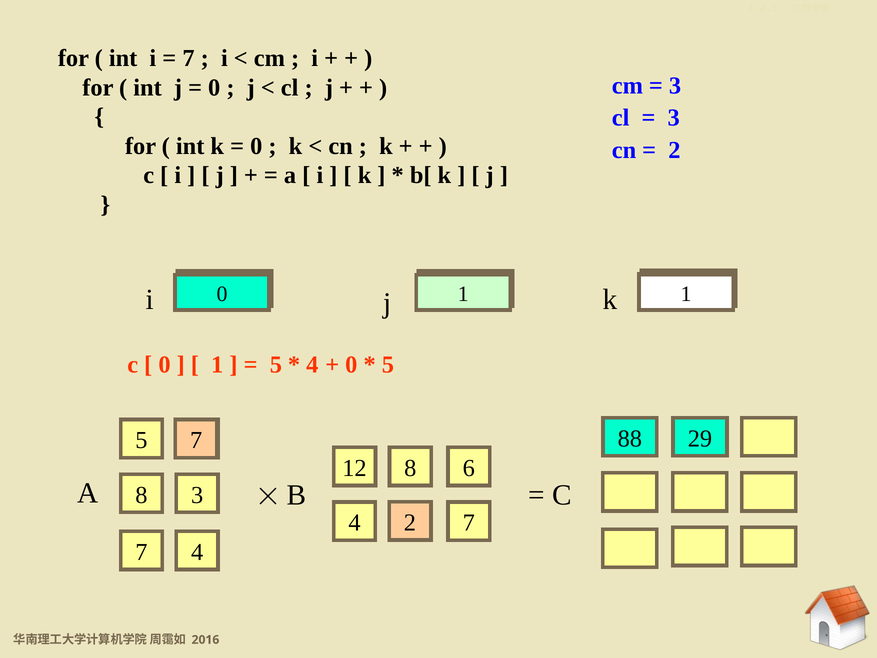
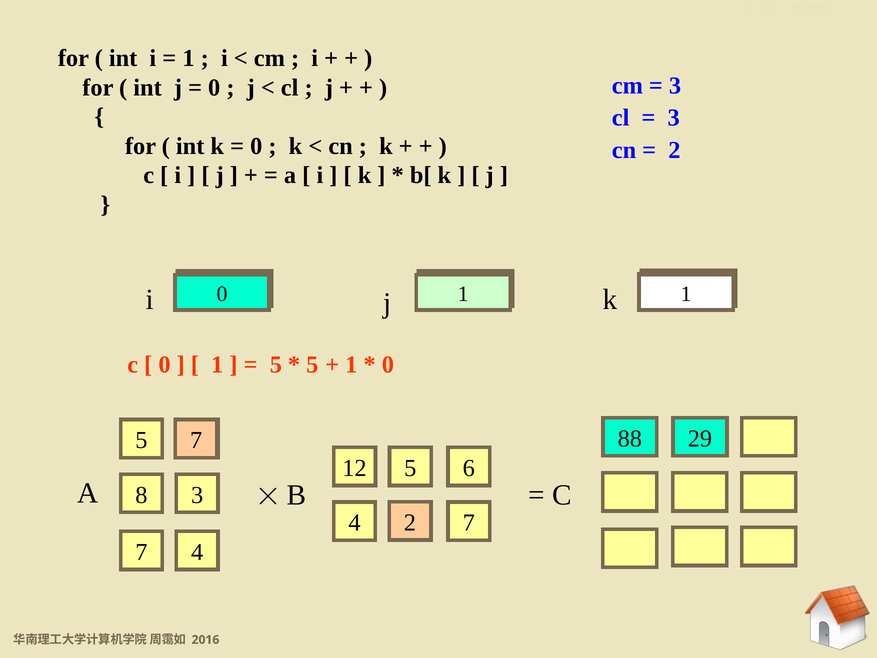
7: 7 -> 1 (188, 58)
4: 4 -> 5 (312, 365)
0: 0 -> 1 (351, 365)
5: 5 -> 0 (388, 365)
12 8: 8 -> 5 (410, 468)
